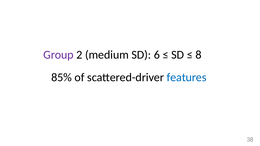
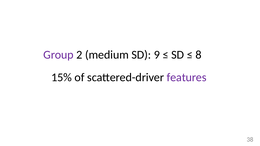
6: 6 -> 9 (157, 55)
85%: 85% -> 15% (62, 78)
features colour: blue -> purple (187, 78)
